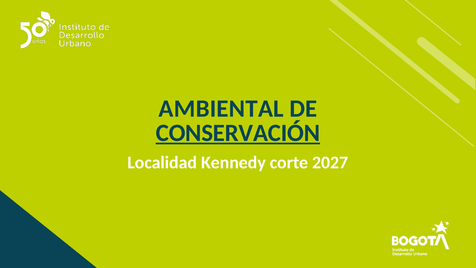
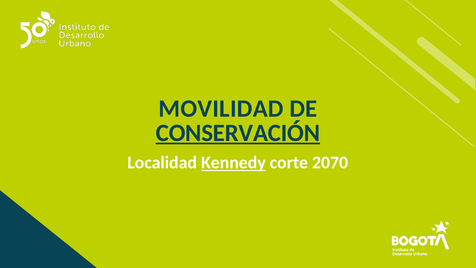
AMBIENTAL: AMBIENTAL -> MOVILIDAD (221, 109)
Kennedy underline: none -> present (234, 163)
2027: 2027 -> 2070 (330, 163)
